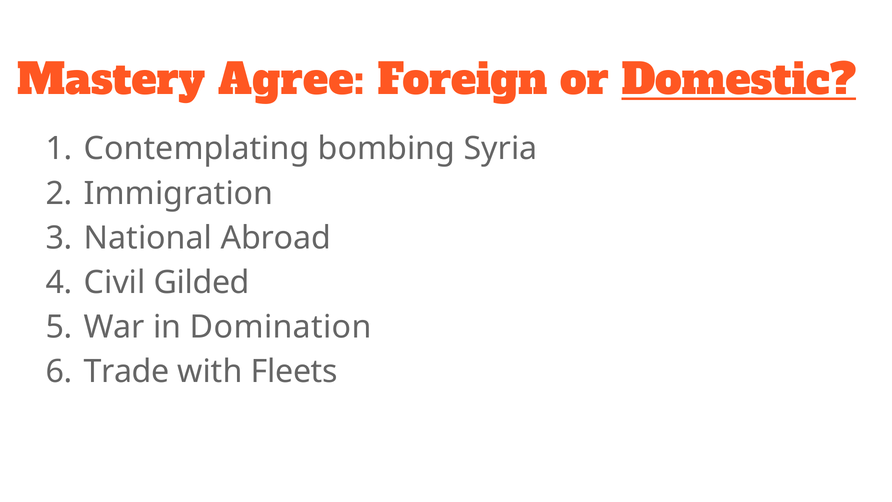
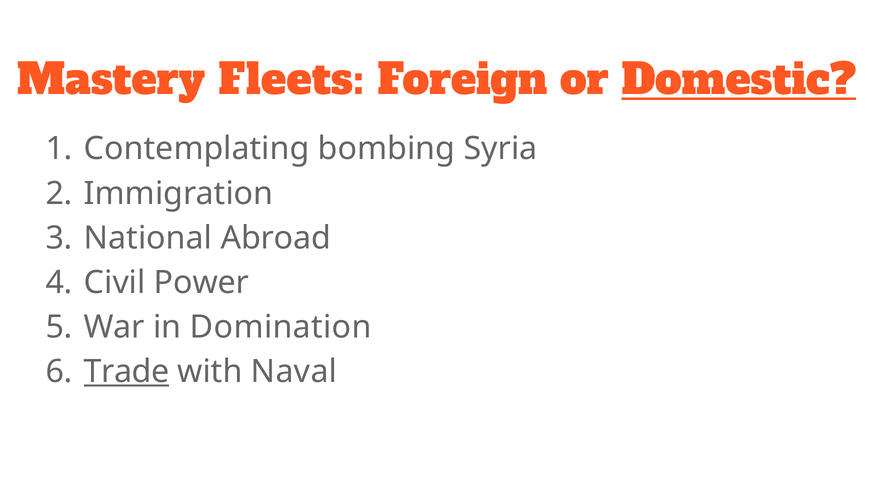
Agree: Agree -> Fleets (291, 81)
Gilded: Gilded -> Power (202, 282)
Trade underline: none -> present (127, 371)
Fleets: Fleets -> Naval (294, 371)
